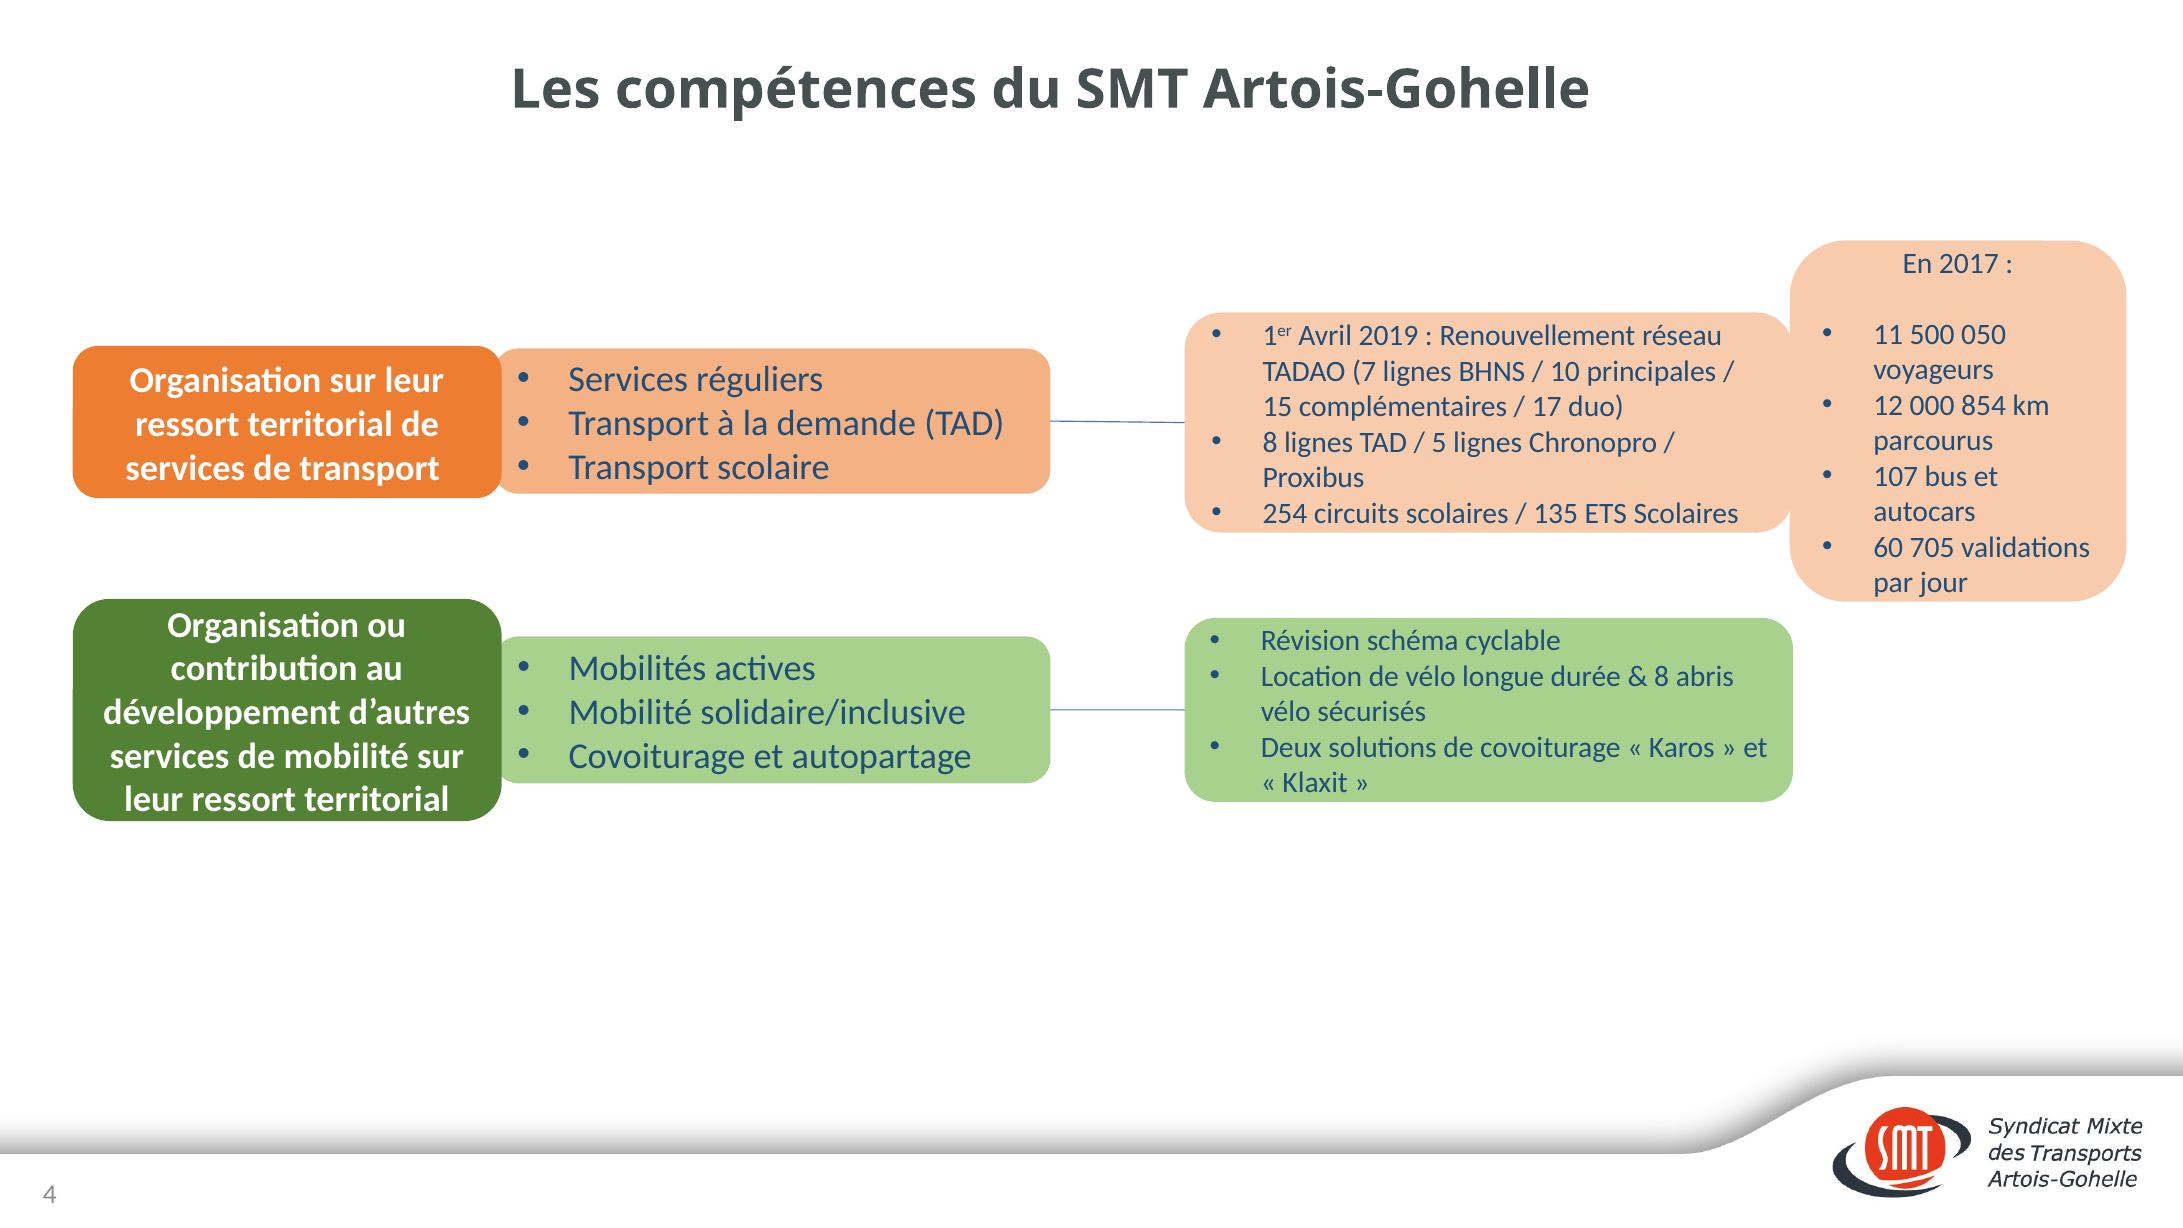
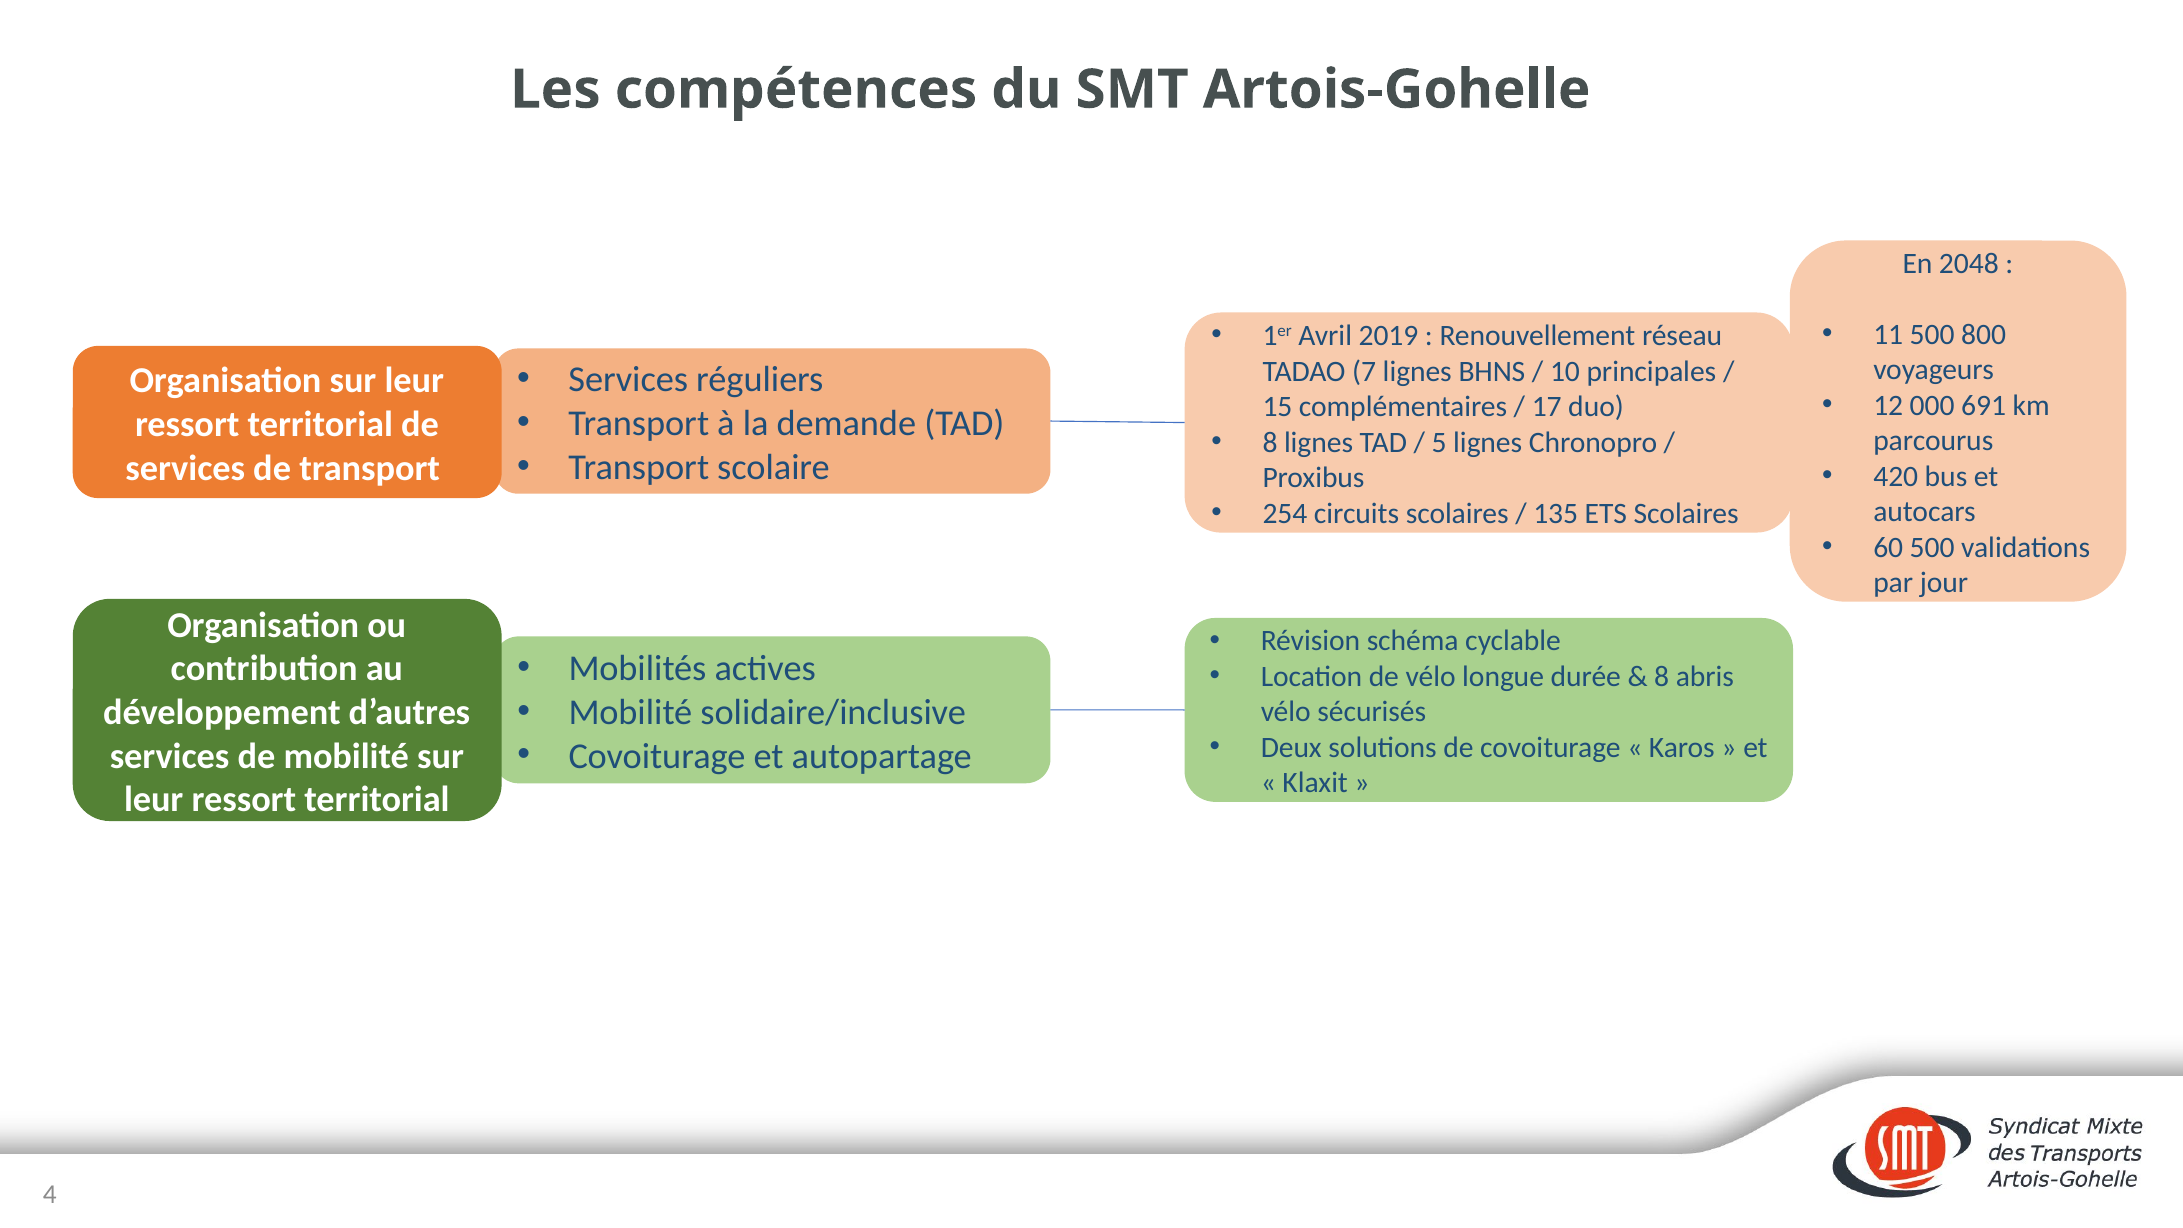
2017: 2017 -> 2048 (1969, 263)
050: 050 -> 800 (1984, 334)
854: 854 -> 691 (1984, 405)
107: 107 -> 420 (1896, 476)
60 705: 705 -> 500 (1932, 547)
